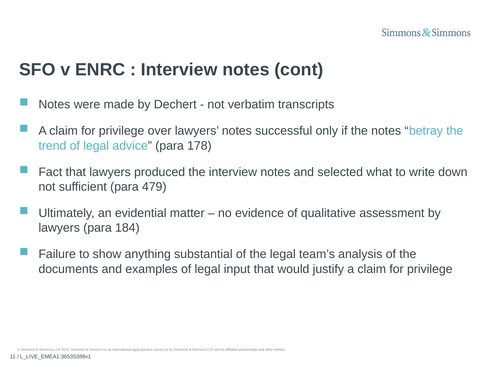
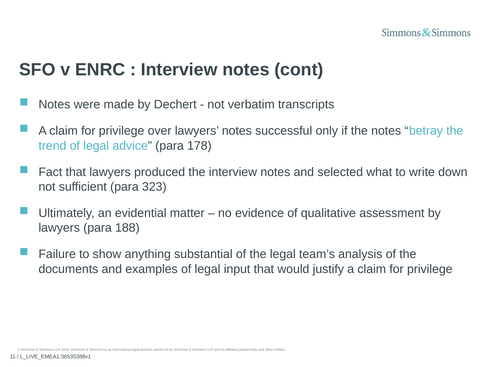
479: 479 -> 323 (154, 187)
184: 184 -> 188 (127, 228)
